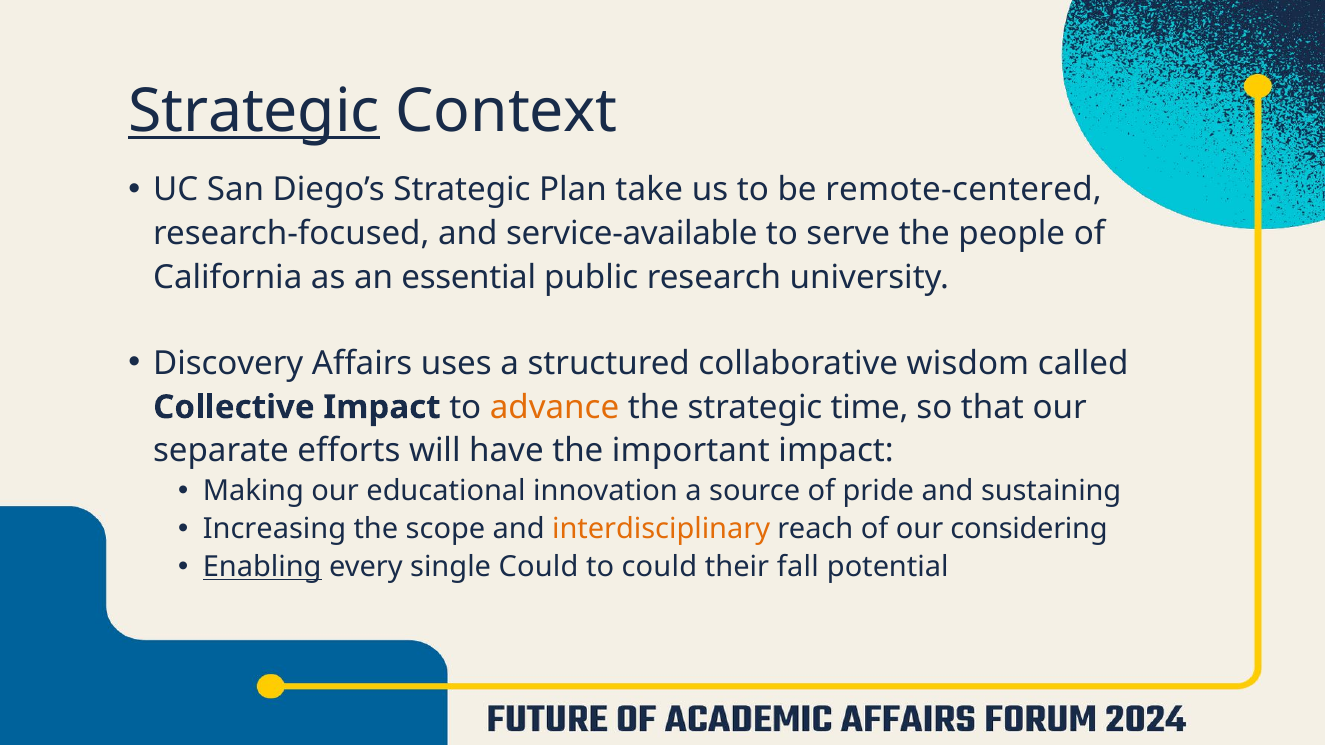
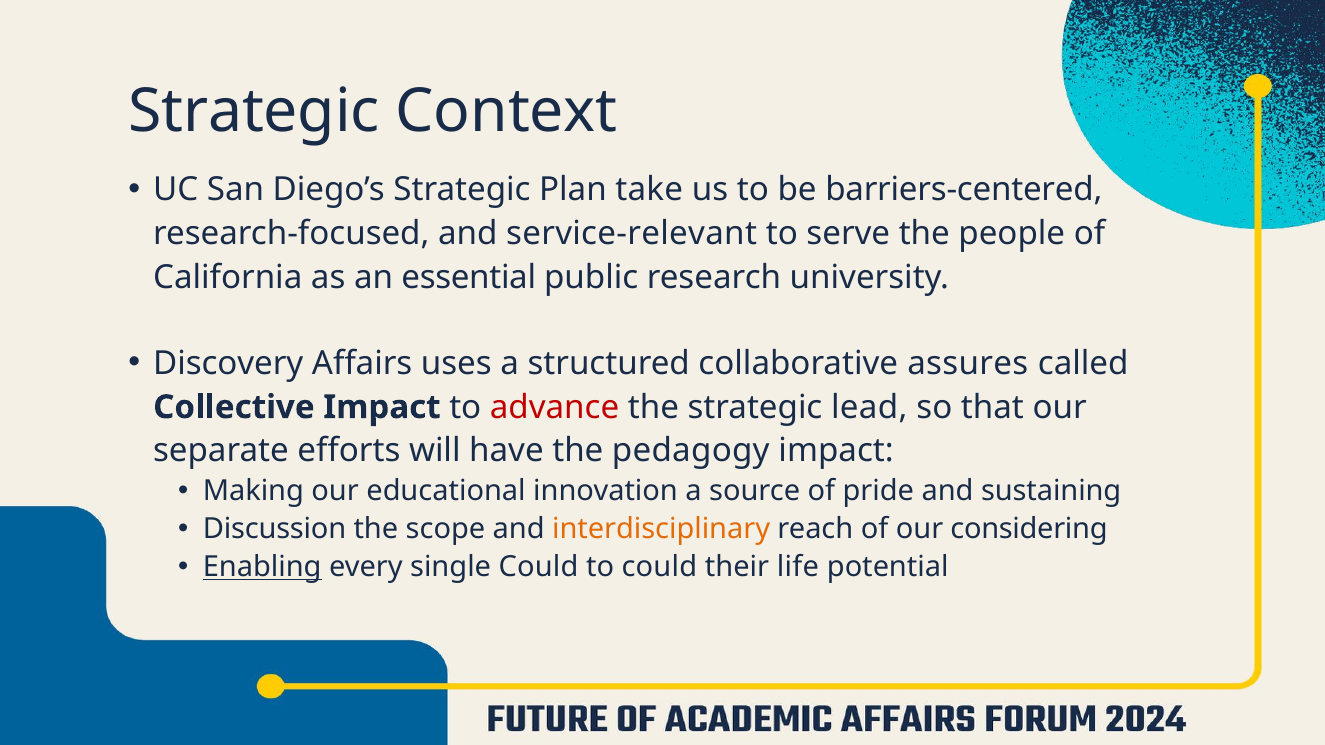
Strategic underline: present -> none (254, 111)
remote-centered: remote-centered -> barriers-centered (964, 190)
service-available: service-available -> service-relevant (632, 234)
wisdom: wisdom -> assures (968, 364)
advance colour: orange -> red (555, 407)
time: time -> lead (869, 407)
important: important -> pedagogy (691, 451)
Increasing: Increasing -> Discussion (275, 529)
fall: fall -> life (798, 567)
